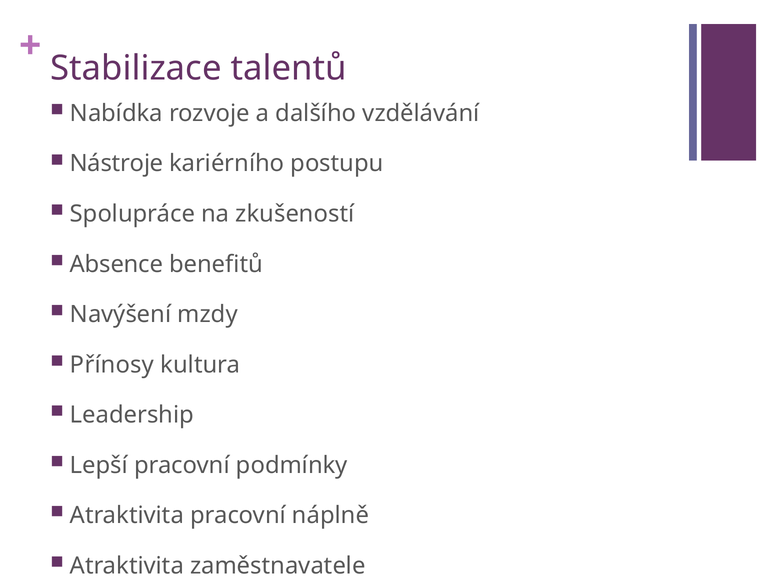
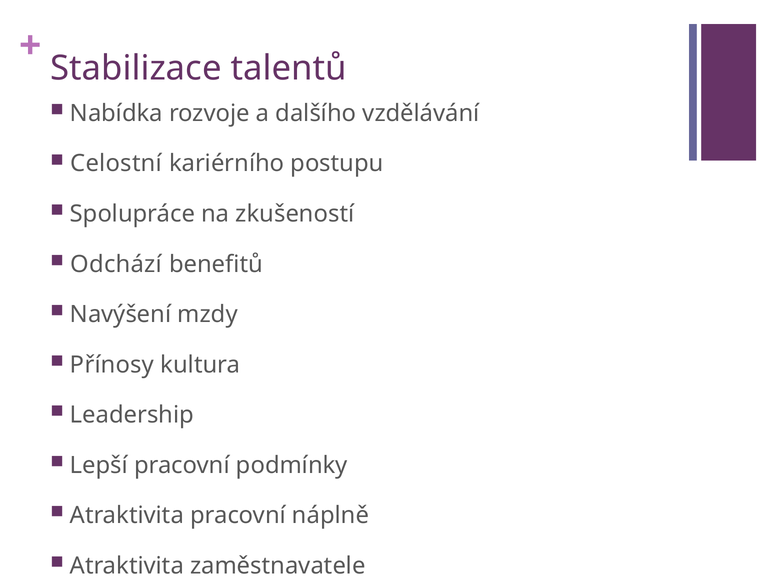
Nástroje: Nástroje -> Celostní (116, 164)
Absence: Absence -> Odchází (116, 264)
